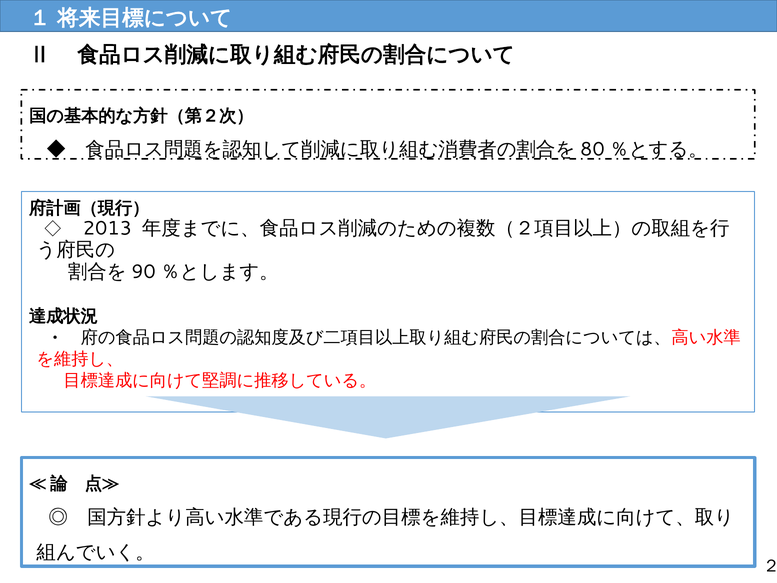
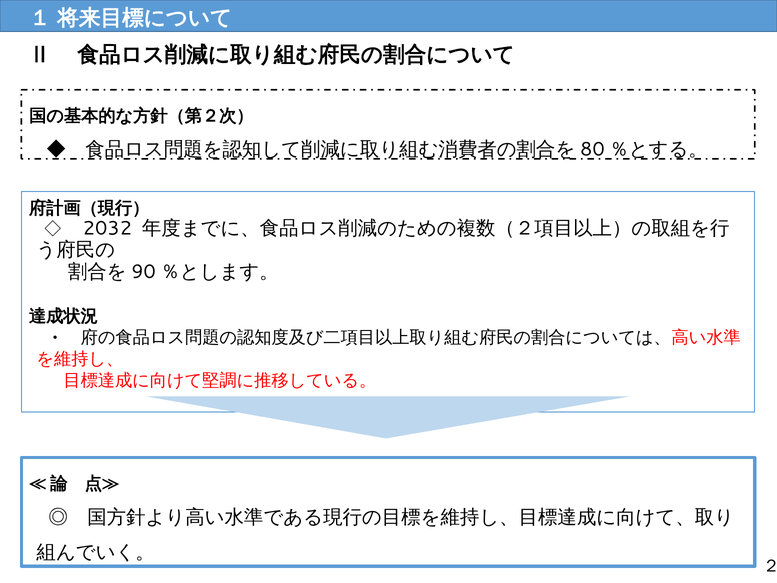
2013: 2013 -> 2032 (107, 228)
